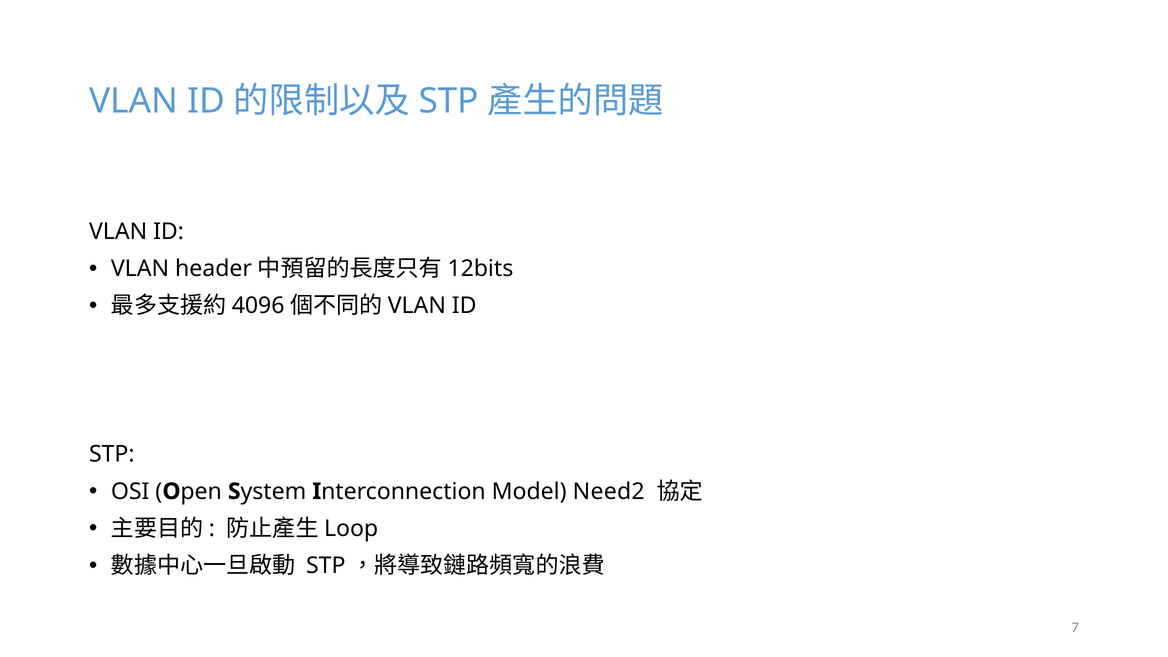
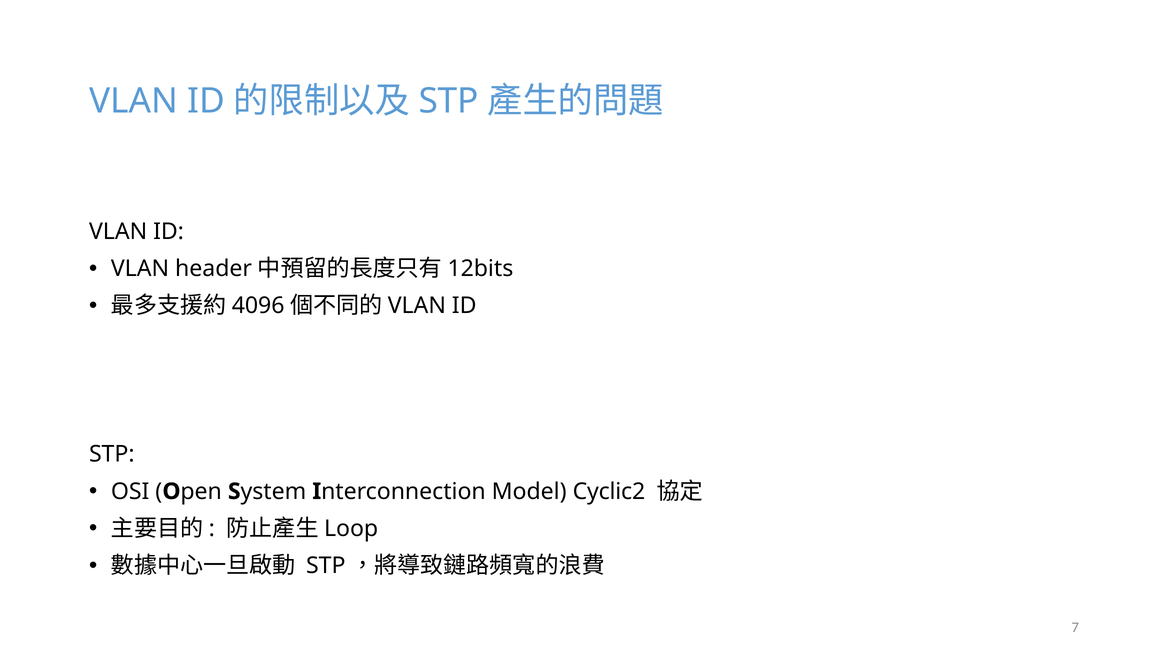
Need2: Need2 -> Cyclic2 (609, 491)
